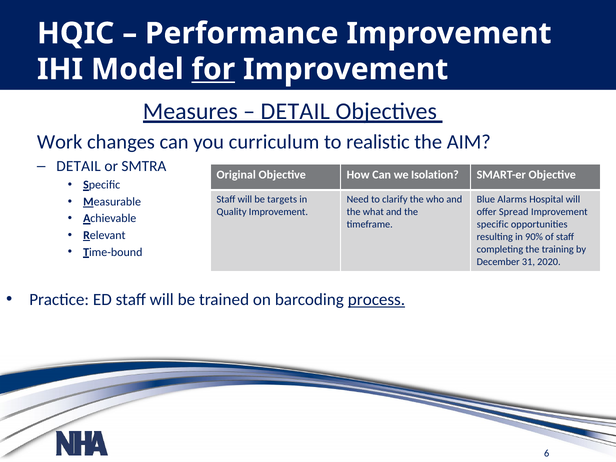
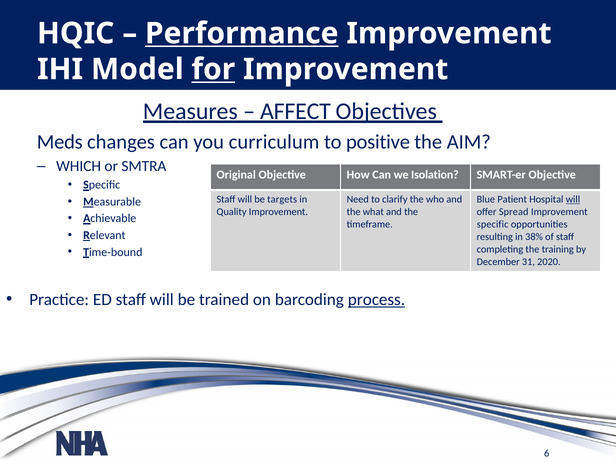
Performance underline: none -> present (242, 33)
DETAIL: DETAIL -> AFFECT (295, 112)
Work: Work -> Meds (60, 142)
realistic: realistic -> positive (378, 142)
DETAIL: DETAIL -> WHICH (79, 166)
Alarms: Alarms -> Patient (512, 199)
will underline: none -> present (573, 199)
90%: 90% -> 38% (534, 237)
